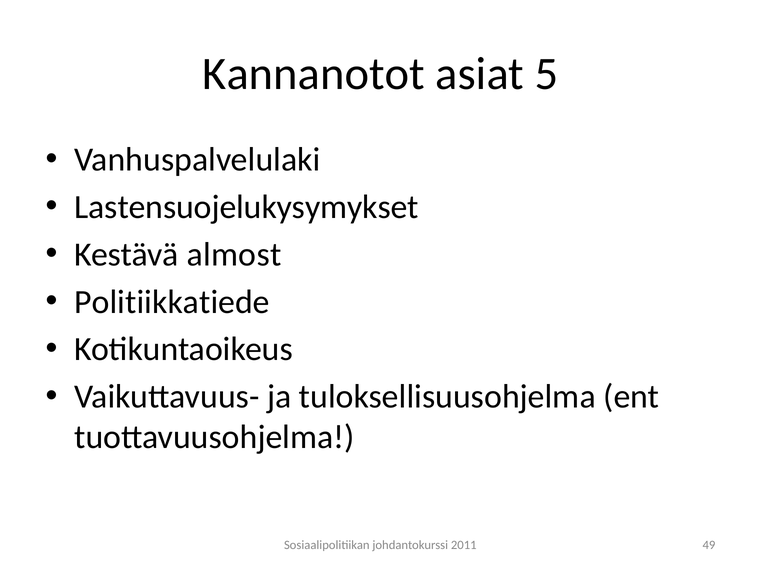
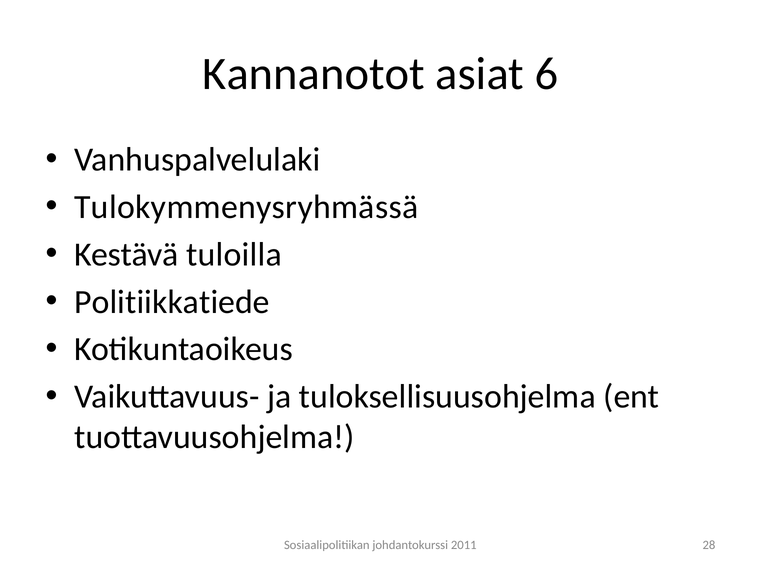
5: 5 -> 6 (546, 74)
Lastensuojelukysymykset: Lastensuojelukysymykset -> Tulokymmenysryhmässä (246, 207)
almost: almost -> tuloilla (234, 254)
49: 49 -> 28 (709, 545)
